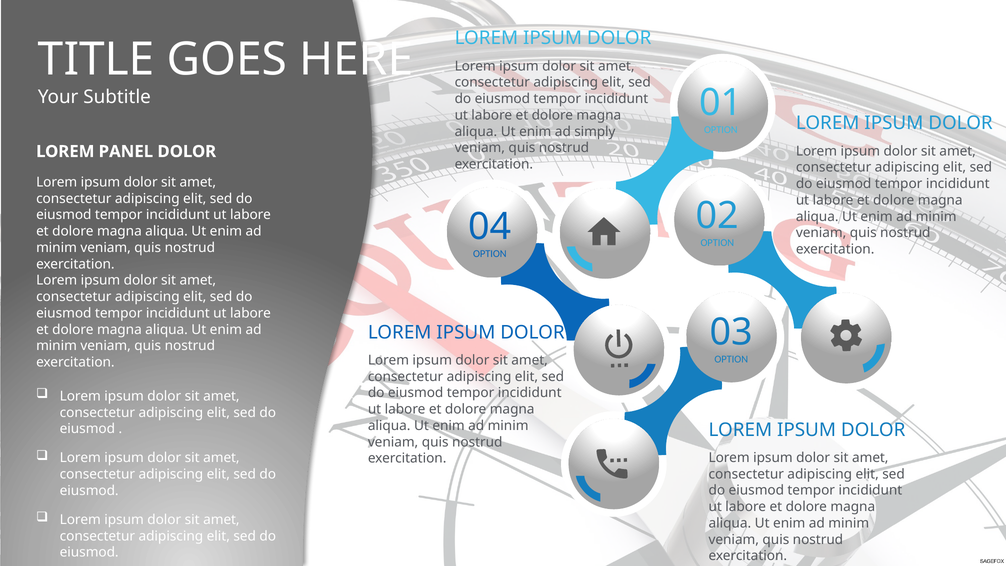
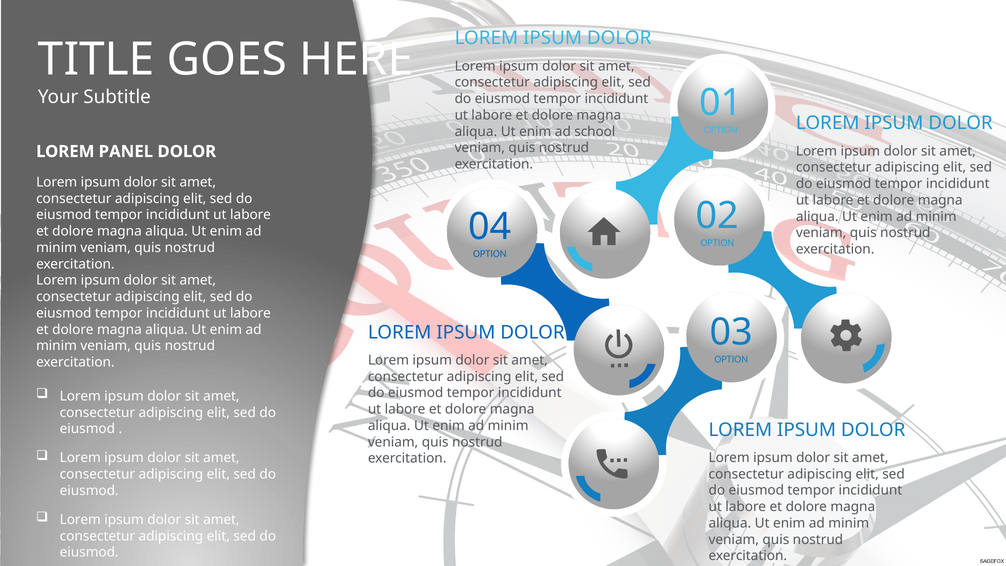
simply: simply -> school (595, 132)
